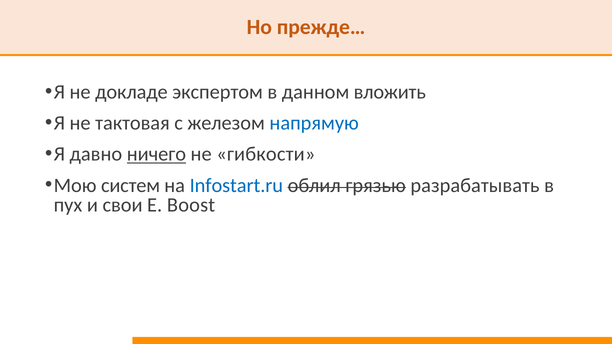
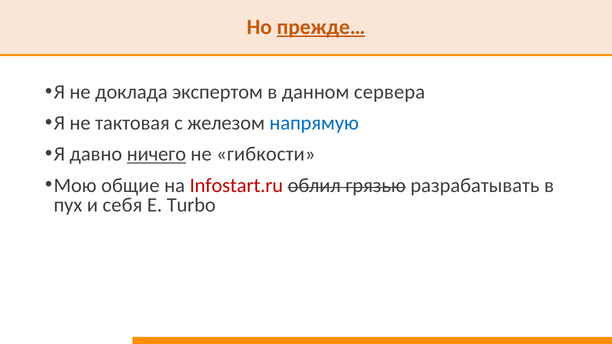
прежде… underline: none -> present (321, 27)
докладе: докладе -> доклада (131, 92)
вложить: вложить -> сервера (390, 92)
систем: систем -> общие (130, 185)
Infostart.ru colour: blue -> red (236, 185)
свои: свои -> себя (122, 205)
Boost: Boost -> Turbo (191, 205)
